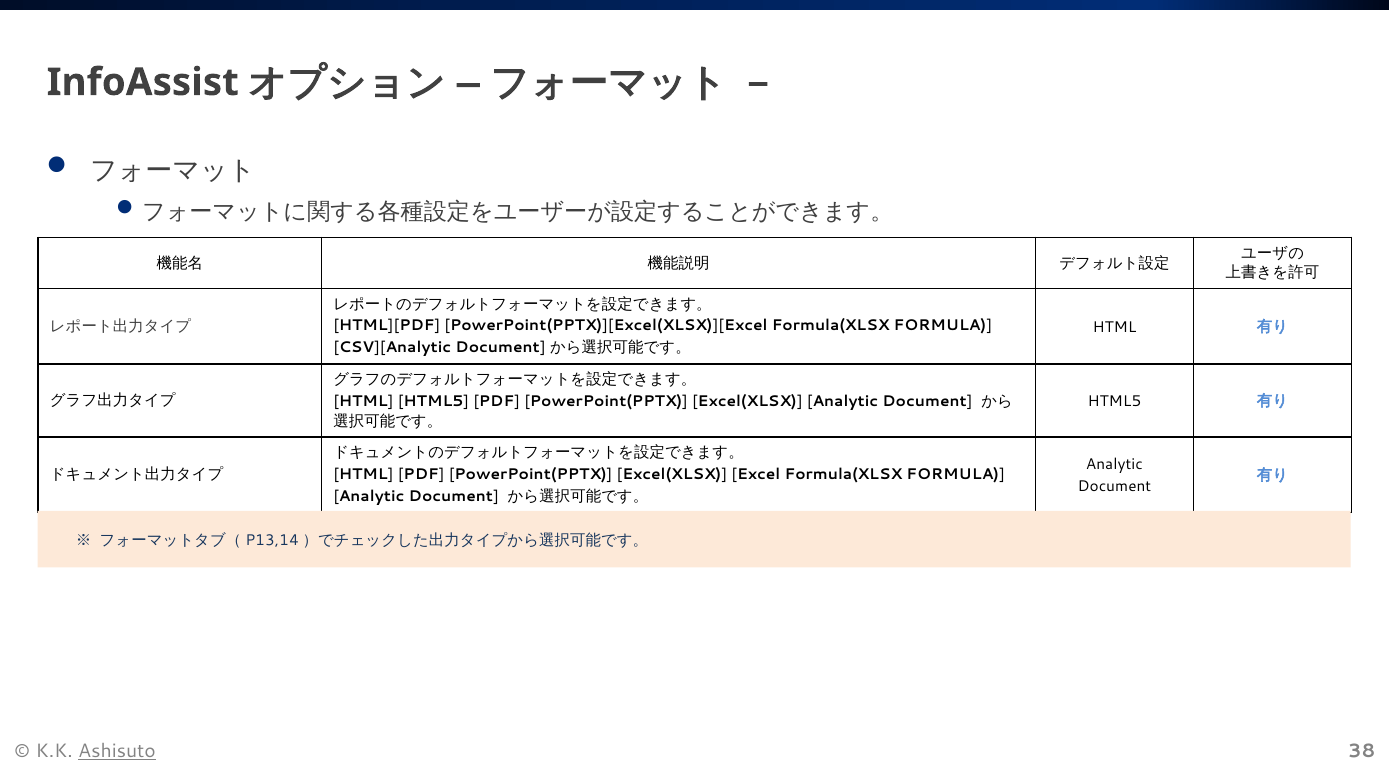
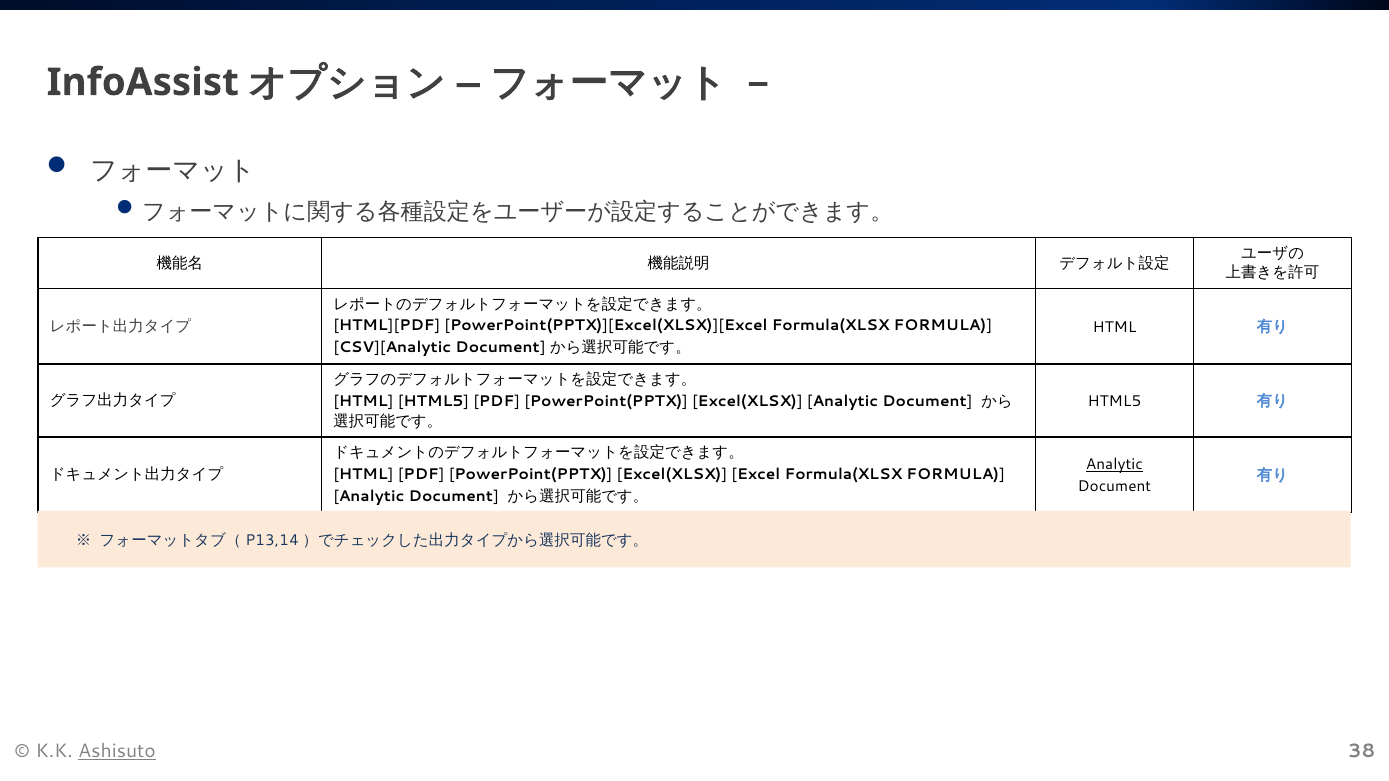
Analytic underline: none -> present (1114, 465)
